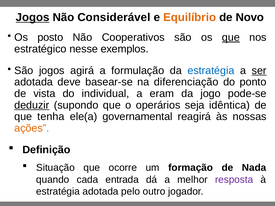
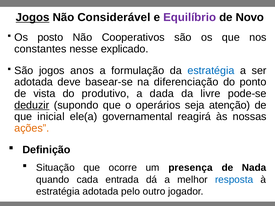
Equilíbrio colour: orange -> purple (190, 17)
que underline: present -> none (231, 37)
estratégico: estratégico -> constantes (40, 49)
exemplos: exemplos -> explicado (125, 49)
agirá: agirá -> anos (82, 71)
ser underline: present -> none (259, 71)
individual: individual -> produtivo (106, 94)
eram: eram -> dada (162, 94)
jogo: jogo -> livre (210, 94)
idêntica: idêntica -> atenção (230, 105)
tenha: tenha -> inicial (51, 117)
formação: formação -> presença (191, 168)
resposta colour: purple -> blue (234, 180)
